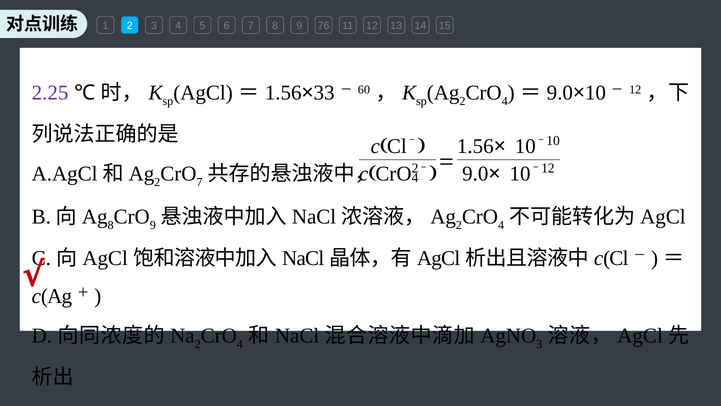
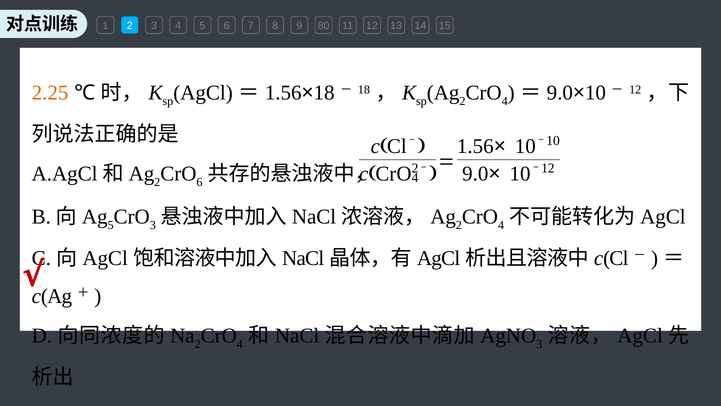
76: 76 -> 80 (324, 26)
2.25 colour: purple -> orange (50, 93)
33: 33 -> 18 (324, 93)
60: 60 -> 18 (364, 89)
7: 7 -> 6 (199, 182)
8: 8 -> 5 (111, 225)
9: 9 -> 3 (153, 225)
